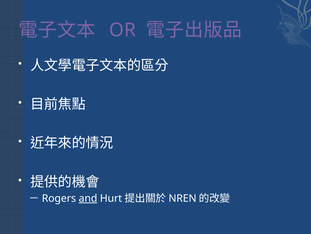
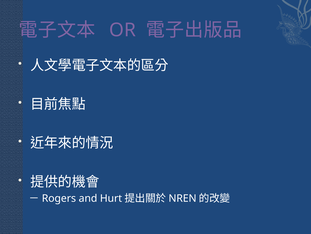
and underline: present -> none (88, 198)
